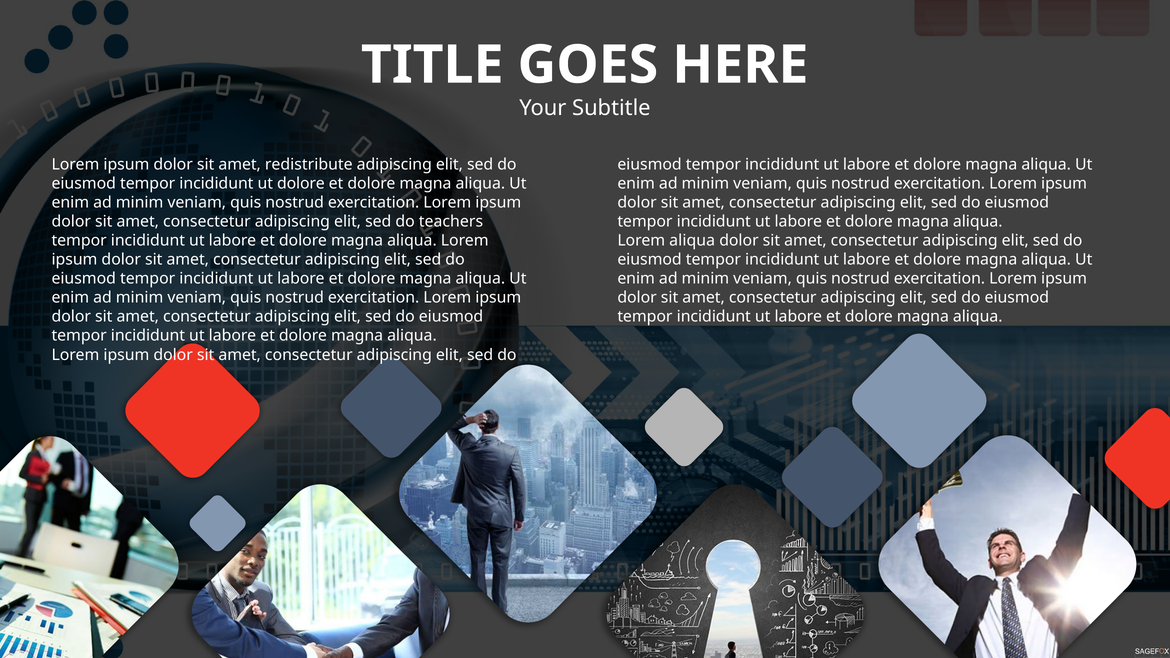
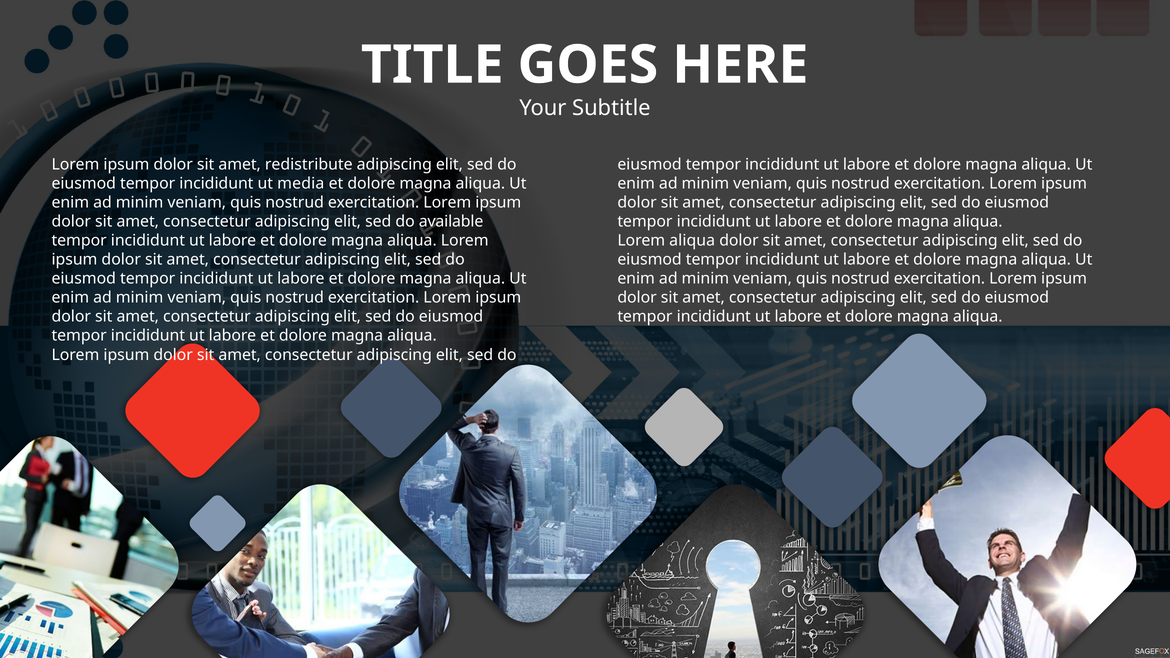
ut dolore: dolore -> media (301, 184)
teachers: teachers -> available (451, 222)
